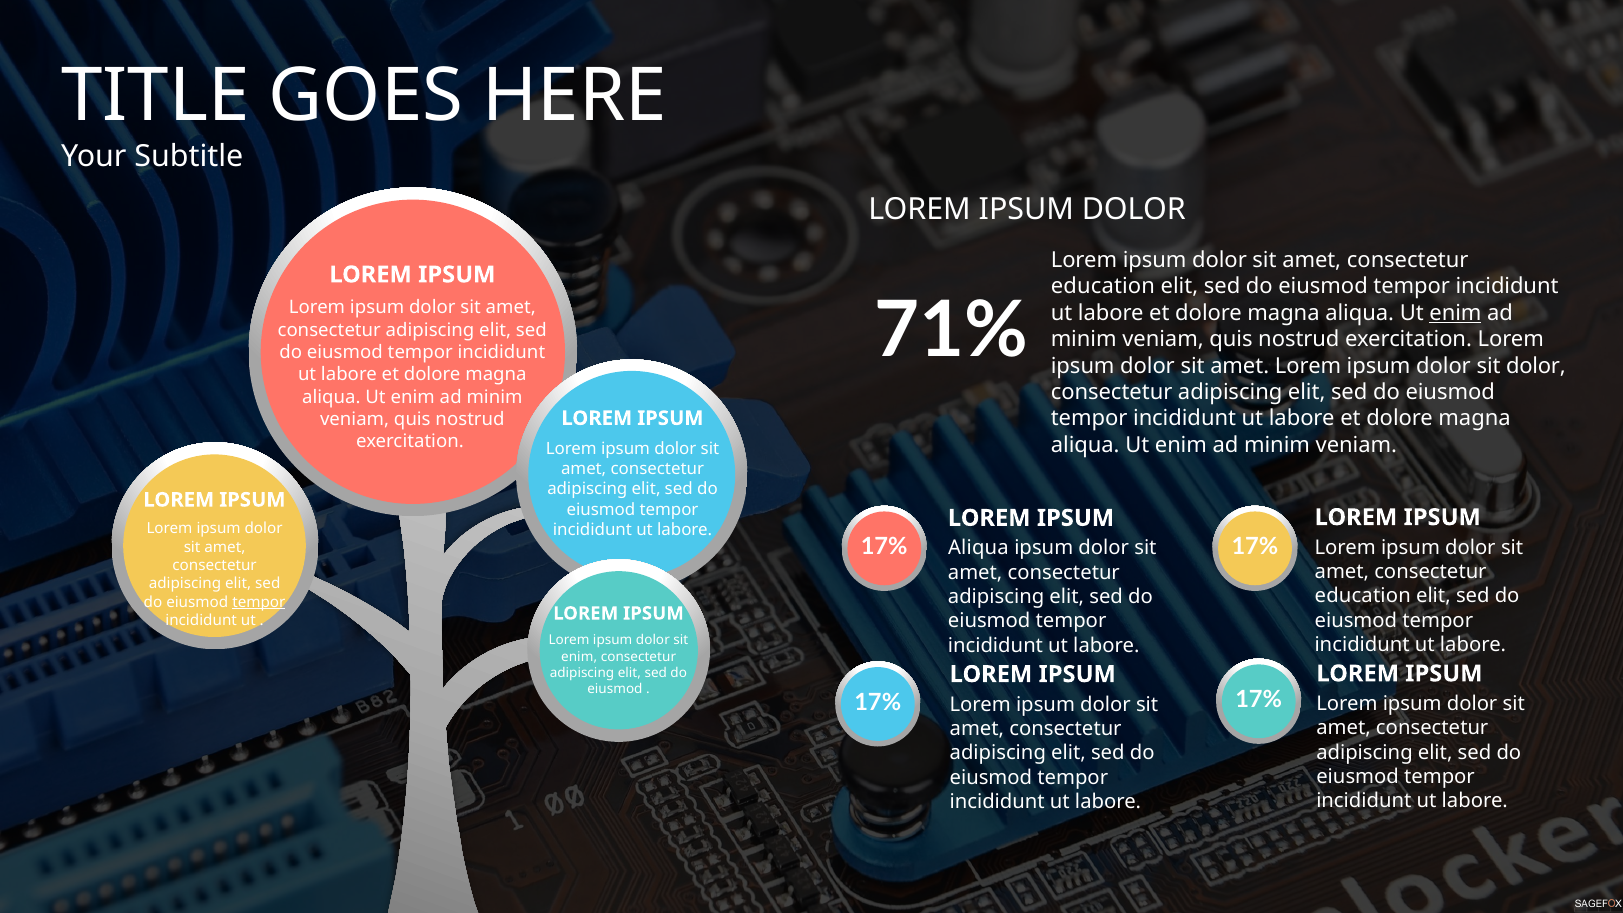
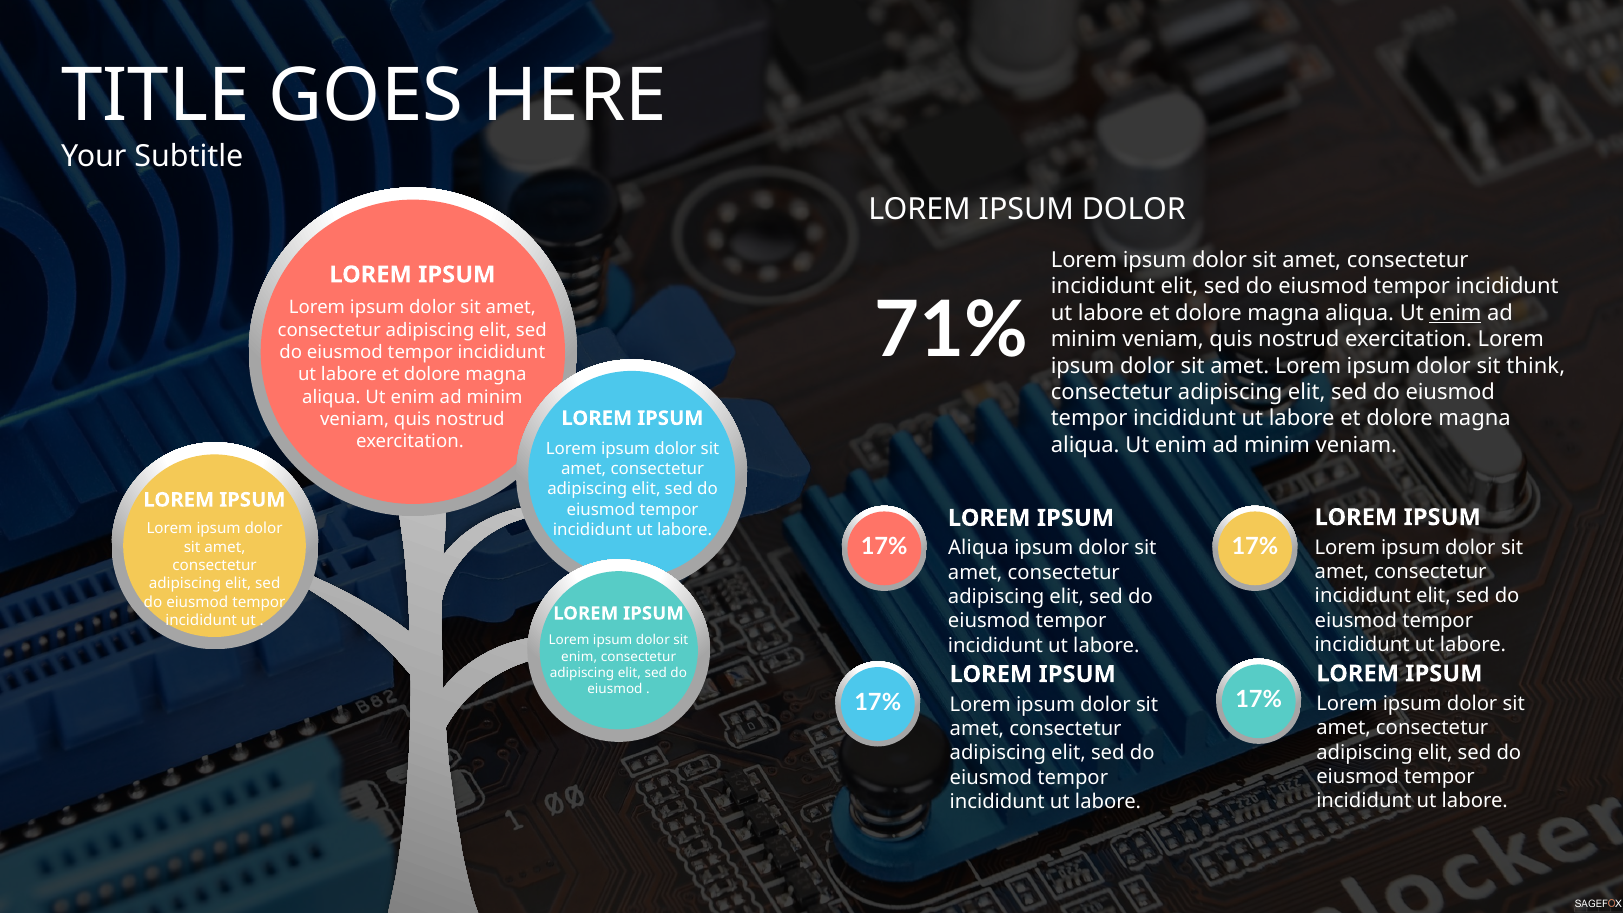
education: education -> incididunt (1103, 287)
sit dolor: dolor -> think (1536, 366)
education: education -> incididunt (1363, 596)
tempor underline: present -> none (259, 602)
